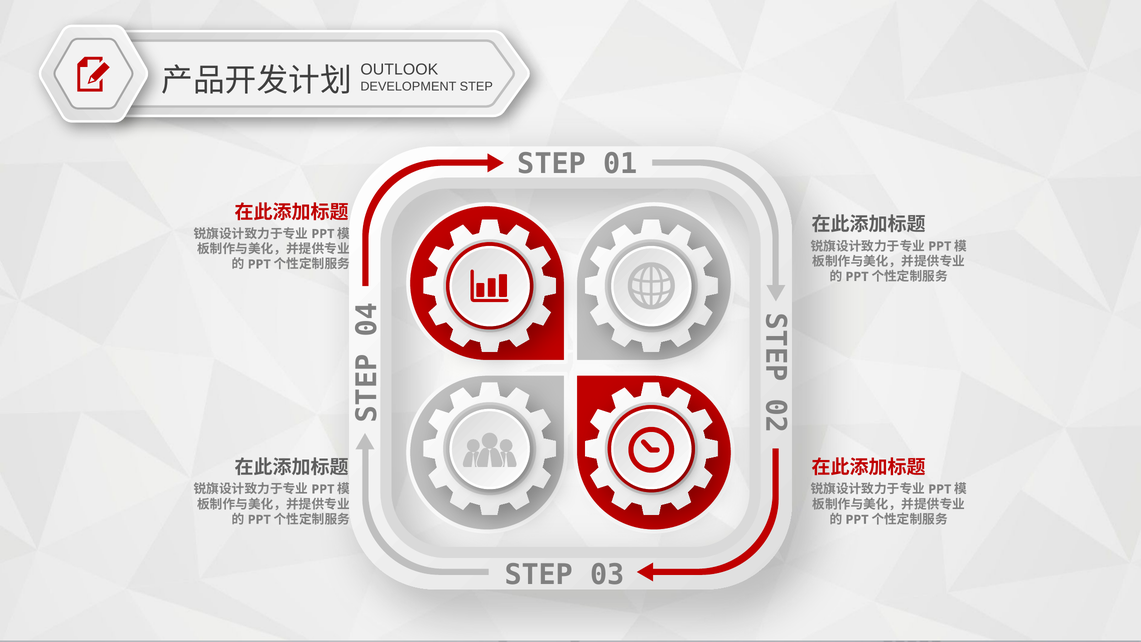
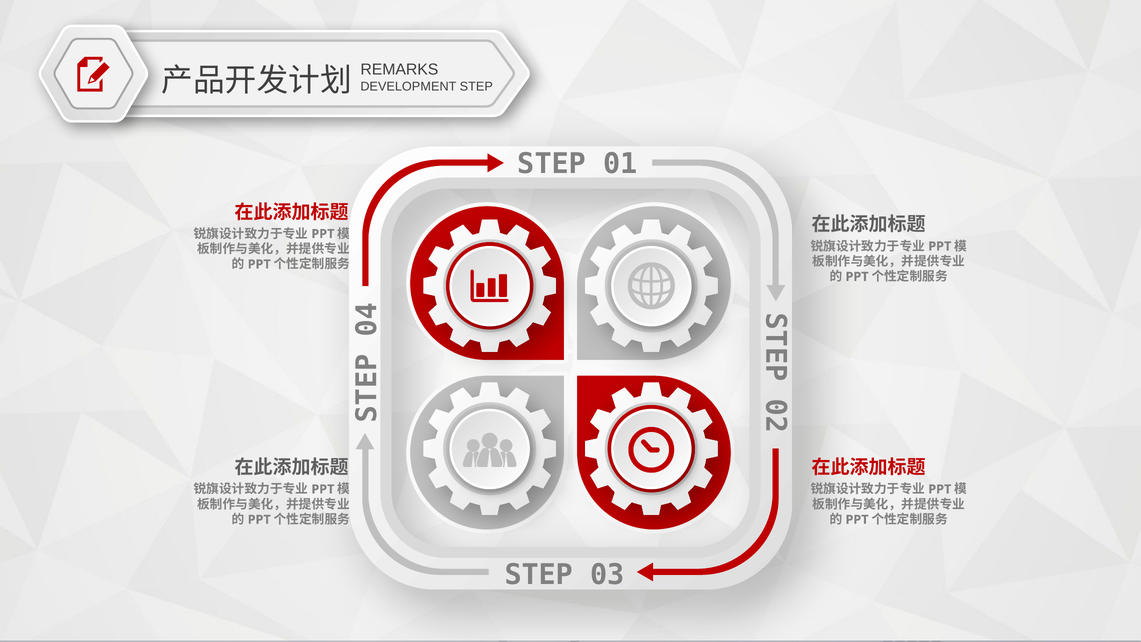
OUTLOOK: OUTLOOK -> REMARKS (399, 70)
